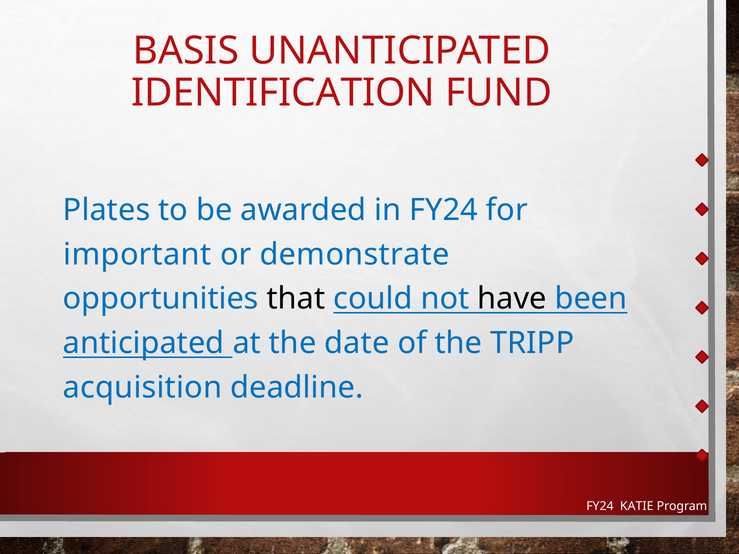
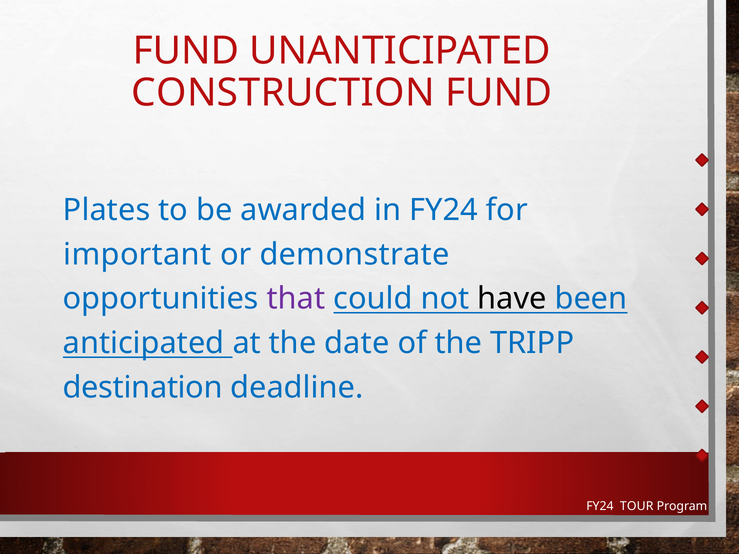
BASIS: BASIS -> FUND (186, 51)
IDENTIFICATION: IDENTIFICATION -> CONSTRUCTION (283, 93)
that colour: black -> purple (296, 299)
acquisition: acquisition -> destination (143, 388)
KATIE: KATIE -> TOUR (637, 506)
